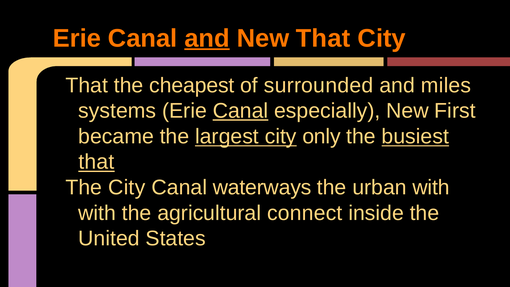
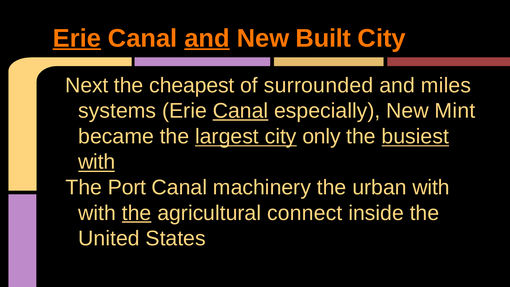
Erie underline: none -> present (77, 38)
New That: That -> Built (323, 38)
That: That -> Next (87, 85)
First: First -> Mint (455, 111)
that: that -> with (97, 162)
The City: City -> Port (127, 187)
waterways: waterways -> machinery (262, 187)
the underline: none -> present (137, 213)
